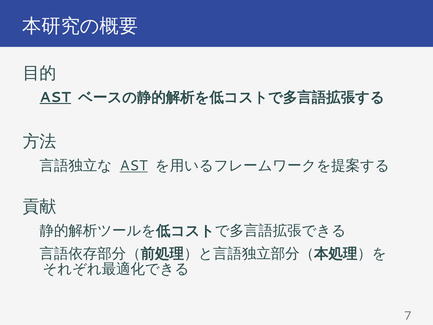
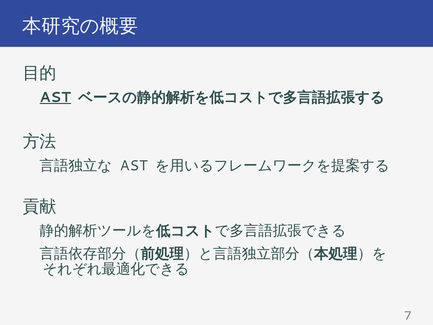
AST underline: present -> none (134, 166)
